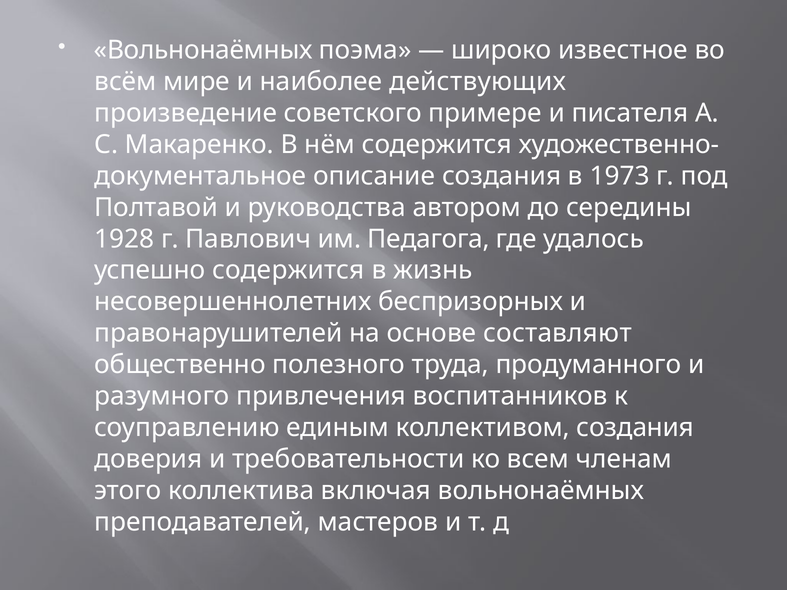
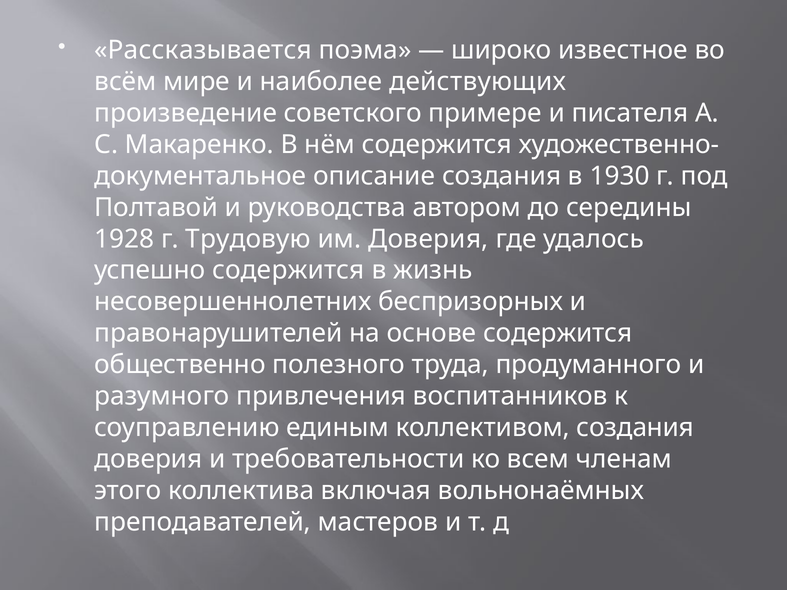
Вольнонаёмных: Вольнонаёмных -> Рассказывается (203, 50)
1973: 1973 -> 1930 (620, 176)
Павлович: Павлович -> Трудовую (248, 239)
им Педагога: Педагога -> Доверия (428, 239)
основе составляют: составляют -> содержится (558, 333)
